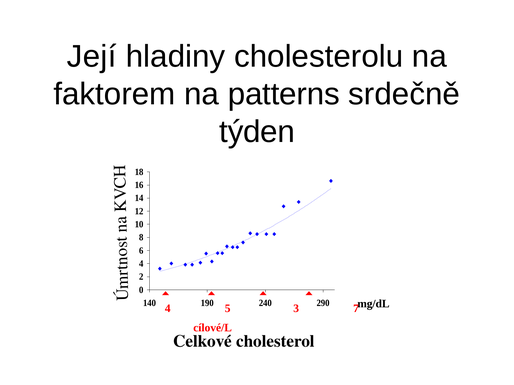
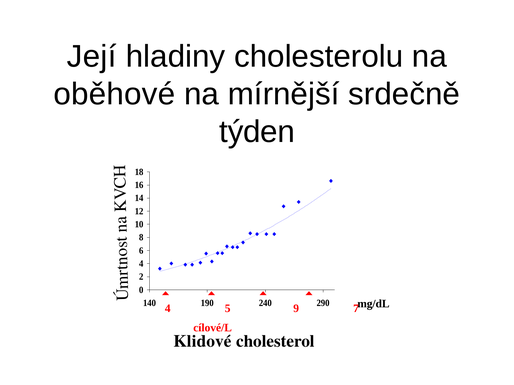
faktorem: faktorem -> oběhové (114, 94)
patterns: patterns -> mírnější (284, 94)
3: 3 -> 9 (296, 309)
Celkové: Celkové -> Klidové (202, 342)
